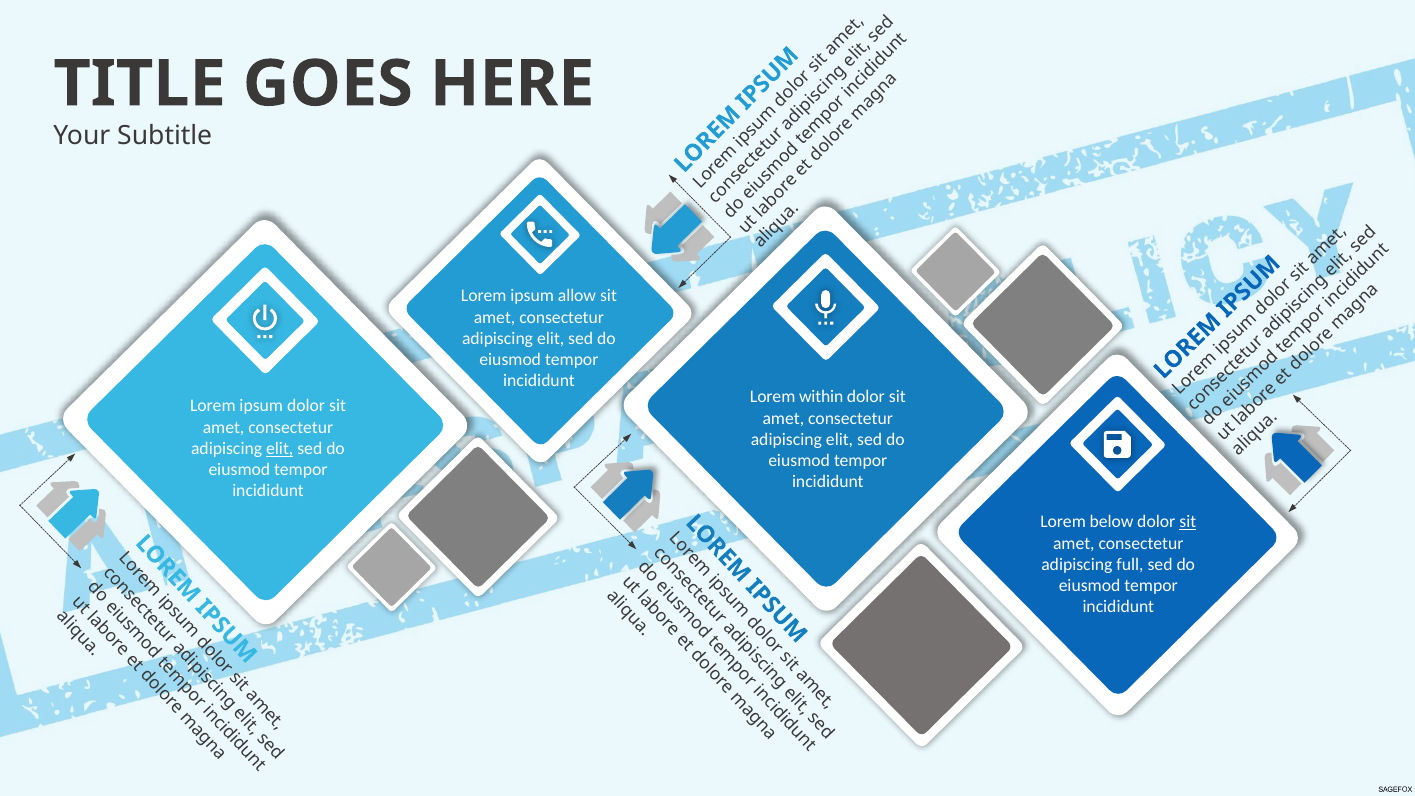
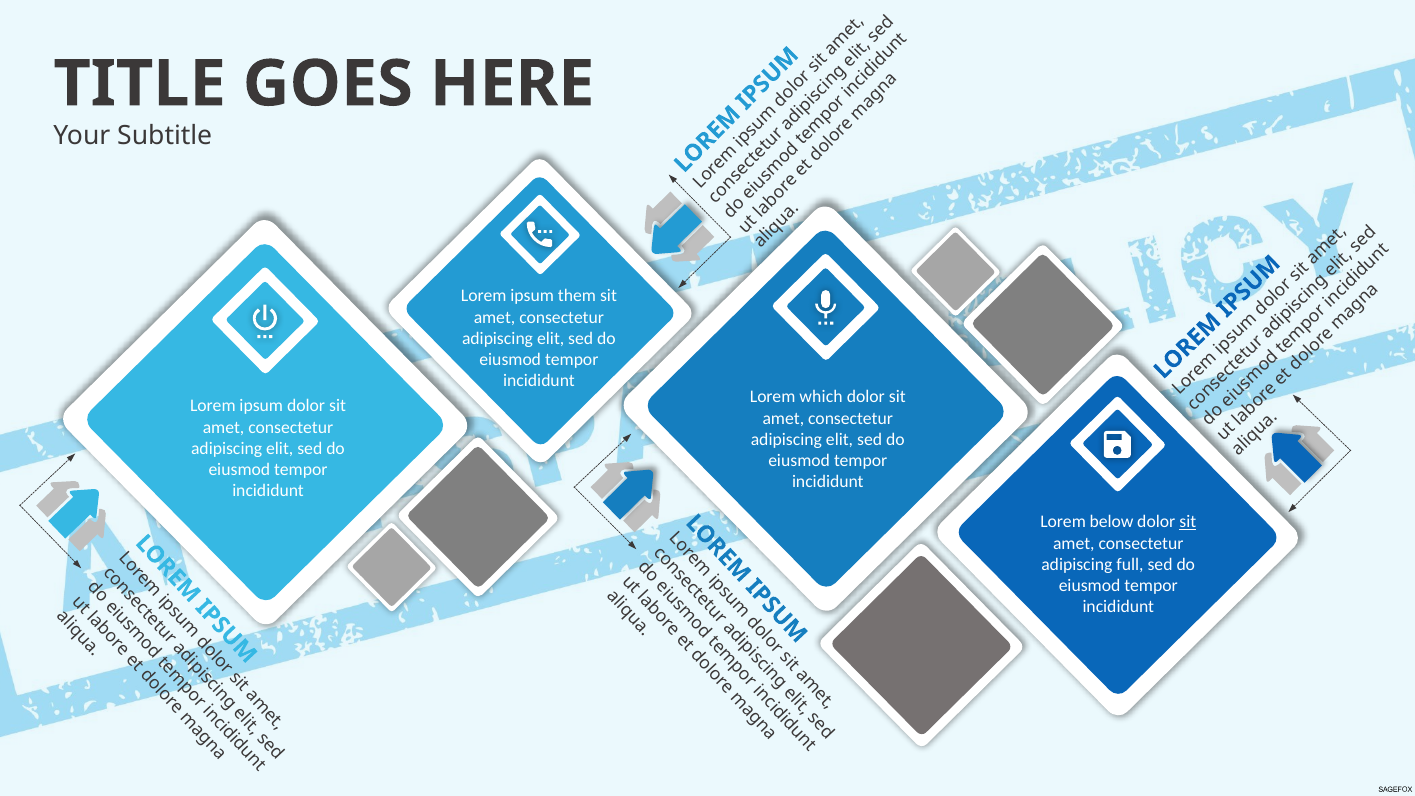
allow: allow -> them (577, 296)
within: within -> which (821, 397)
elit underline: present -> none (280, 448)
